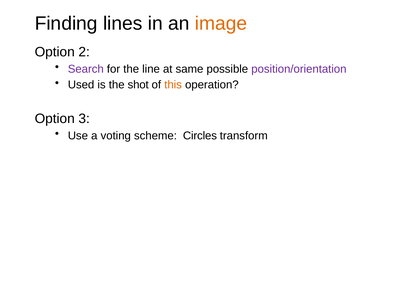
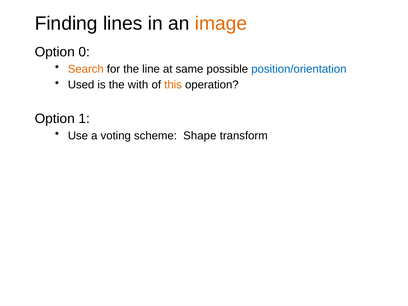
2: 2 -> 0 (84, 52)
Search colour: purple -> orange (86, 69)
position/orientation colour: purple -> blue (299, 69)
shot: shot -> with (138, 85)
3: 3 -> 1 (84, 119)
Circles: Circles -> Shape (200, 136)
